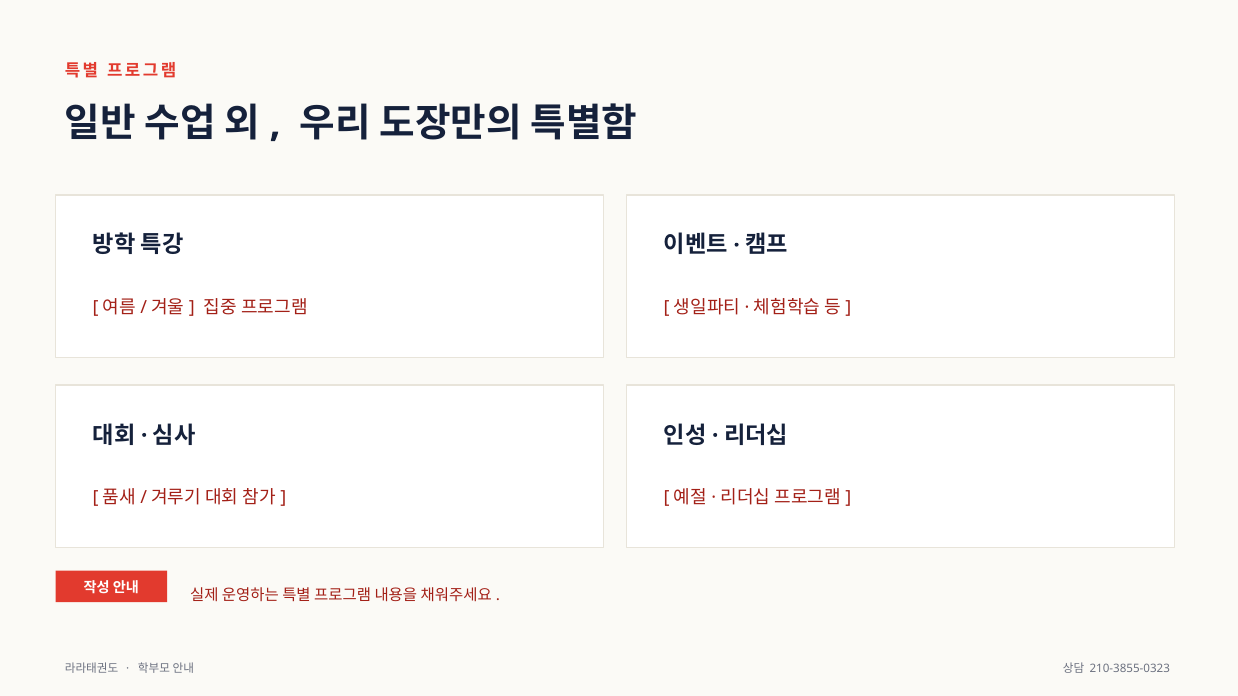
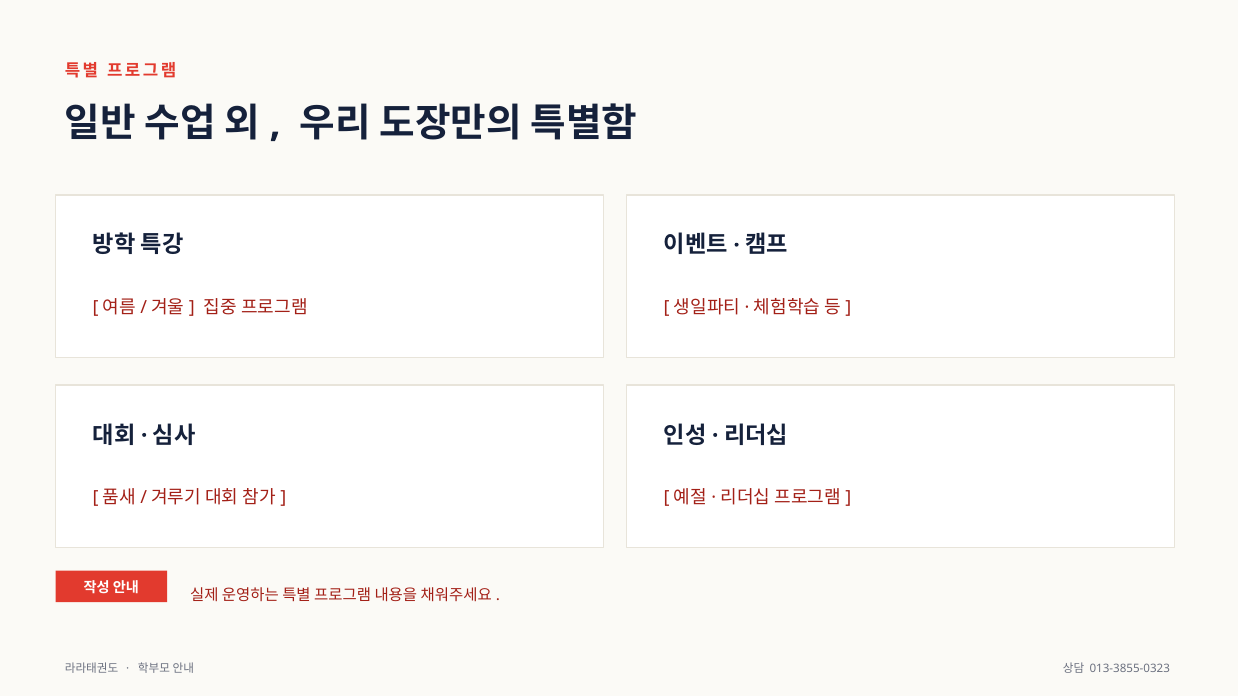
210-3855-0323: 210-3855-0323 -> 013-3855-0323 (1130, 669)
